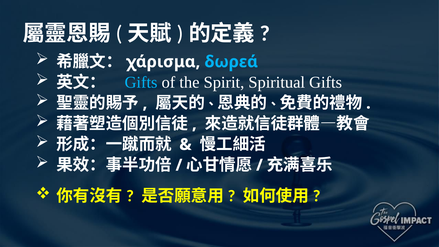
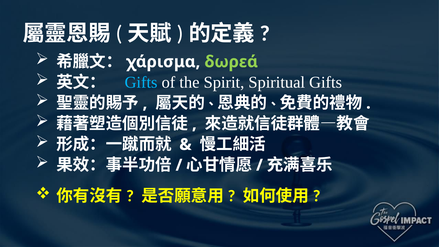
δωρεά colour: light blue -> light green (231, 62)
